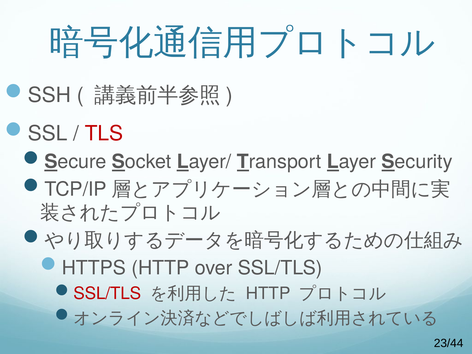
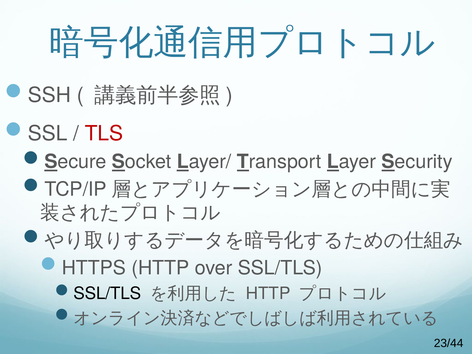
SSL/TLS colour: red -> black (107, 294)
